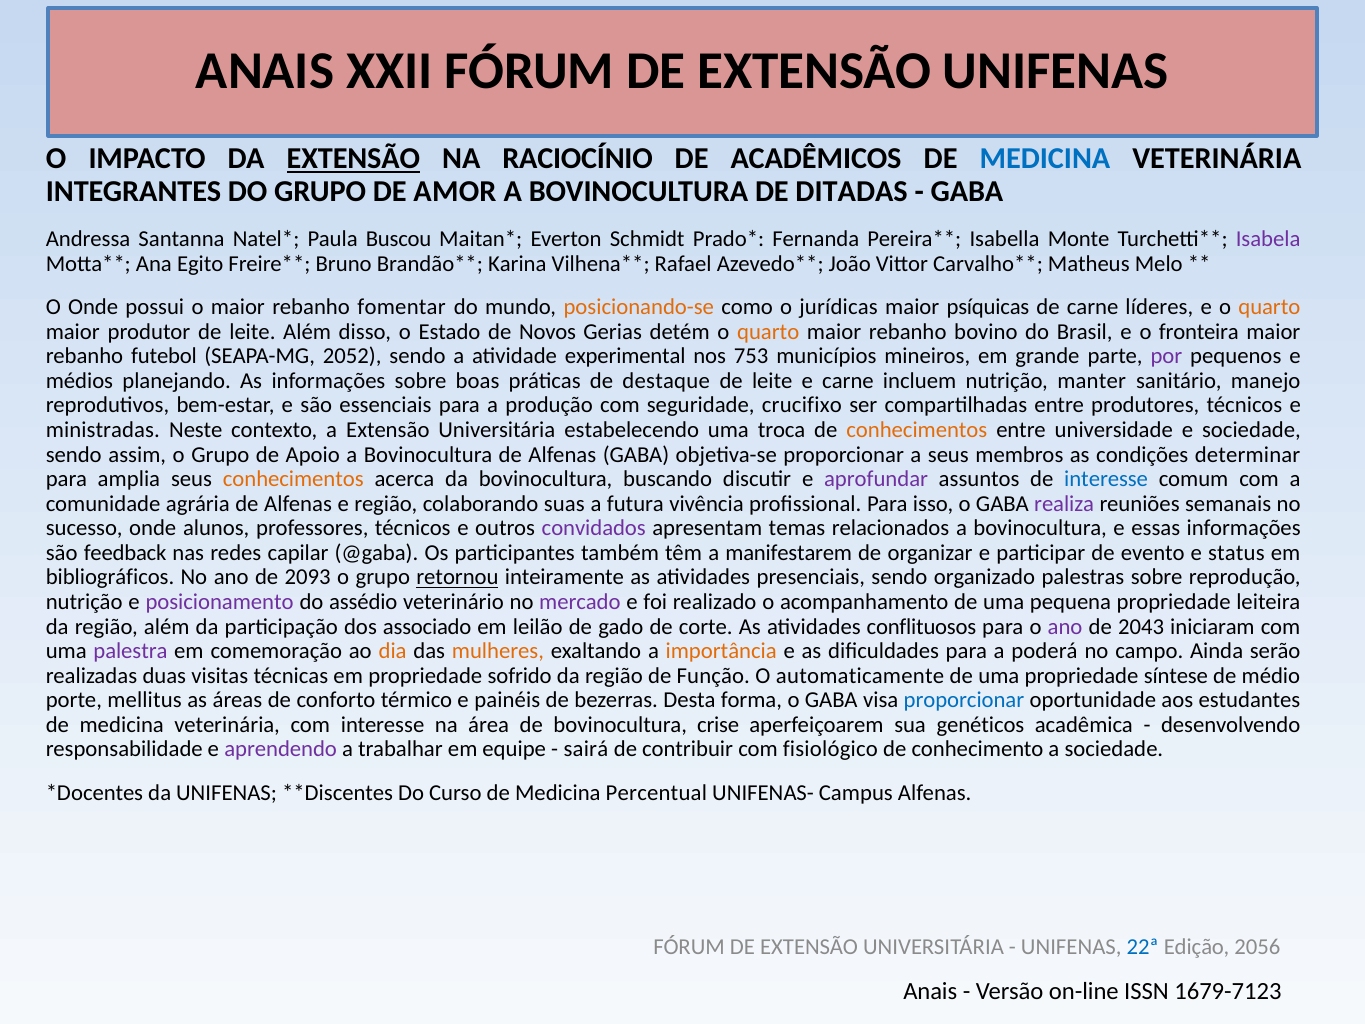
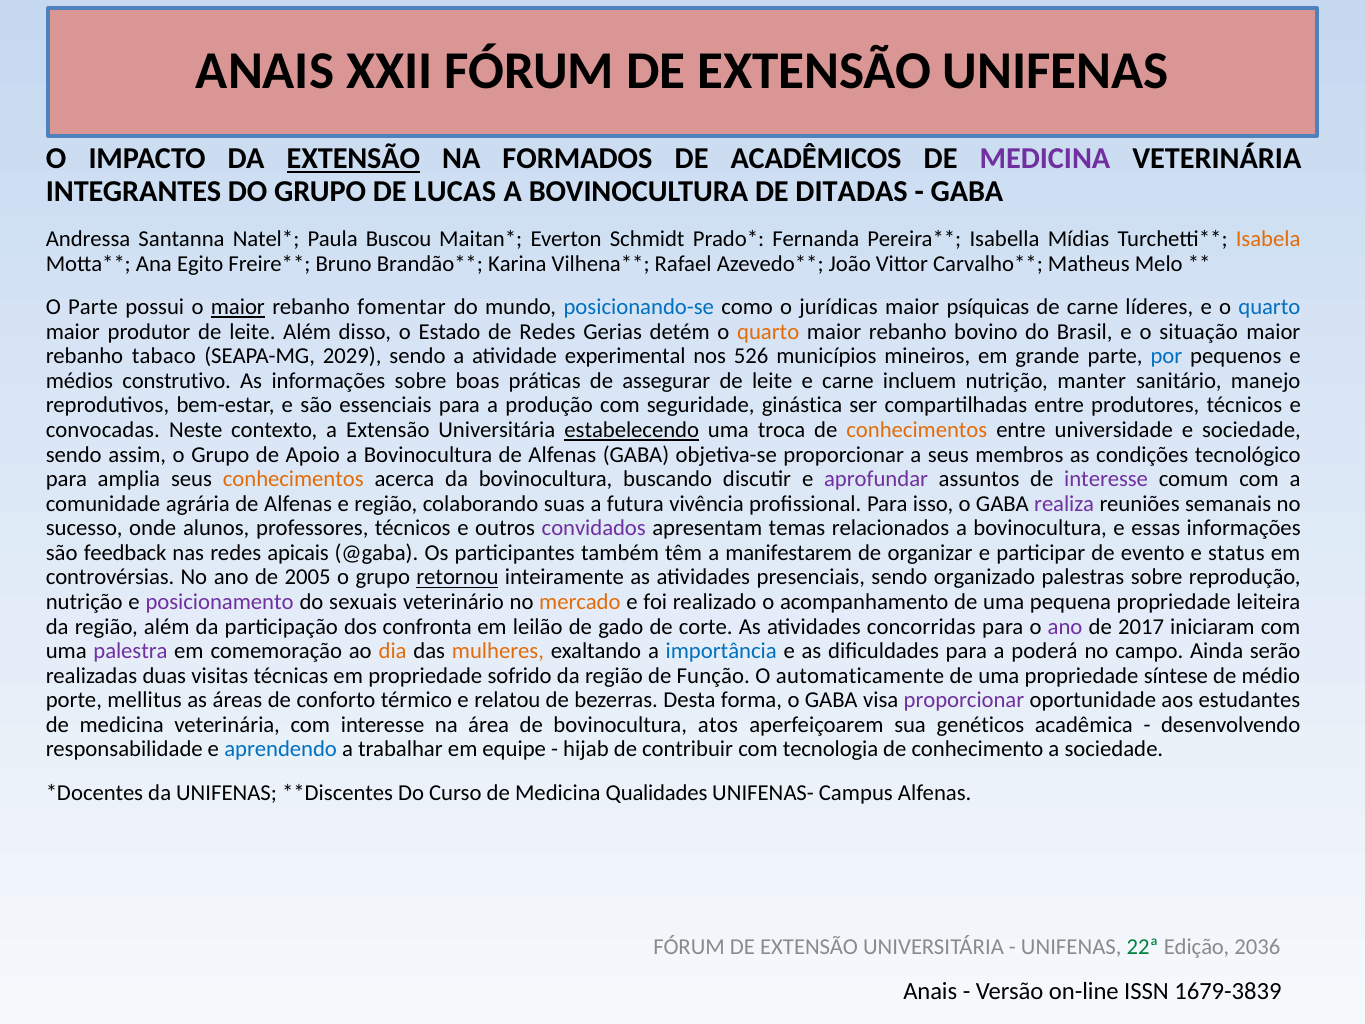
RACIOCÍNIO: RACIOCÍNIO -> FORMADOS (577, 159)
MEDICINA colour: blue -> purple (1045, 159)
AMOR: AMOR -> LUCAS (455, 191)
Monte: Monte -> Mídias (1079, 239)
Isabela colour: purple -> orange (1268, 239)
O Onde: Onde -> Parte (93, 307)
maior underline: none -> present (238, 307)
posicionando-se colour: orange -> blue (639, 307)
quarto colour: orange -> blue (1269, 307)
de Novos: Novos -> Redes (547, 332)
fronteira: fronteira -> situação (1199, 332)
futebol: futebol -> tabaco (164, 356)
2052: 2052 -> 2029 (352, 356)
753: 753 -> 526 (751, 356)
por colour: purple -> blue (1166, 356)
planejando: planejando -> construtivo (177, 381)
destaque: destaque -> assegurar (666, 381)
crucifixo: crucifixo -> ginástica (802, 405)
ministradas: ministradas -> convocadas (103, 430)
estabelecendo underline: none -> present (632, 430)
determinar: determinar -> tecnológico (1248, 455)
interesse colour: blue -> purple (1106, 479)
capilar: capilar -> apicais (298, 553)
bibliográficos: bibliográficos -> controvérsias (110, 577)
2093: 2093 -> 2005 (308, 577)
assédio: assédio -> sexuais (363, 602)
mercado colour: purple -> orange (580, 602)
associado: associado -> confronta (427, 626)
conflituosos: conflituosos -> concorridas (921, 626)
2043: 2043 -> 2017 (1141, 626)
importância colour: orange -> blue (721, 651)
painéis: painéis -> relatou (507, 700)
proporcionar colour: blue -> purple (964, 700)
crise: crise -> atos (718, 725)
aprendendo colour: purple -> blue (281, 749)
sairá: sairá -> hijab (586, 749)
fisiológico: fisiológico -> tecnologia (830, 749)
Percentual: Percentual -> Qualidades (657, 793)
22ª colour: blue -> green (1143, 946)
2056: 2056 -> 2036 (1257, 946)
1679-7123: 1679-7123 -> 1679-3839 (1228, 991)
